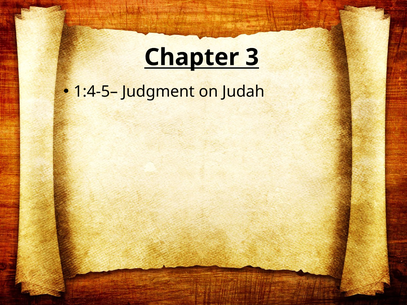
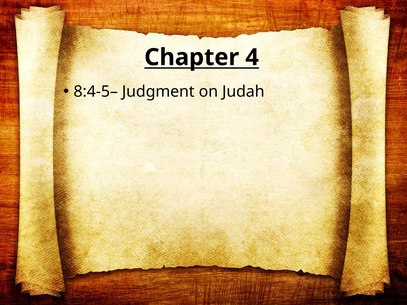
3: 3 -> 4 (252, 57)
1:4-5–: 1:4-5– -> 8:4-5– (96, 92)
